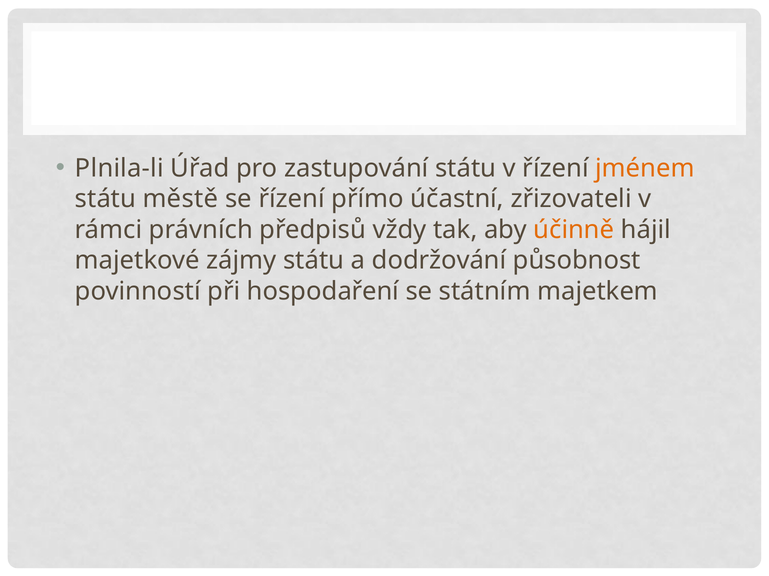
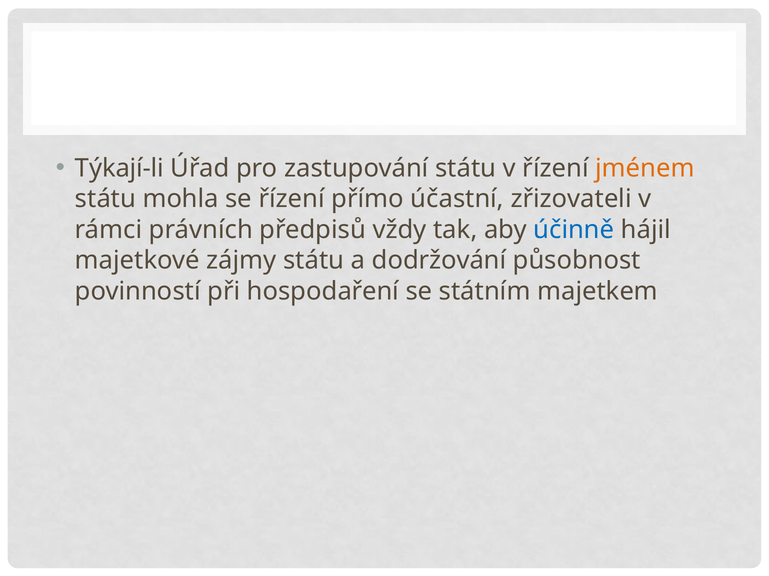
Plnila-li: Plnila-li -> Týkají-li (119, 168)
městě: městě -> mohla (181, 199)
účinně colour: orange -> blue (574, 230)
